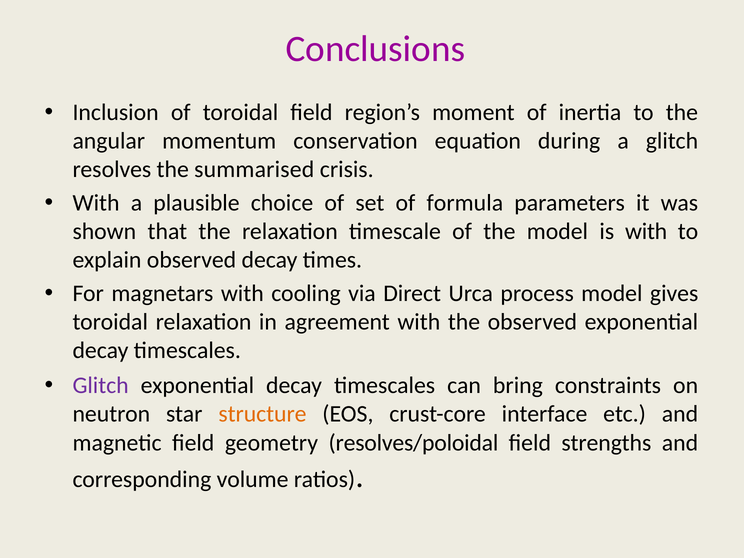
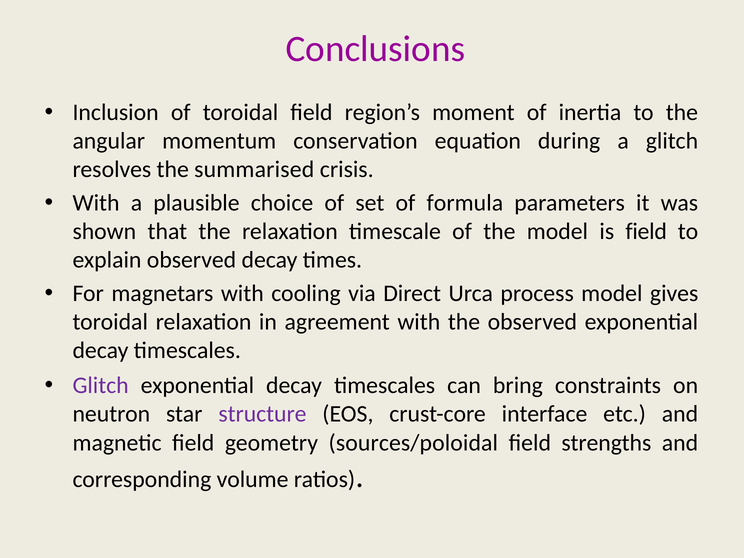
is with: with -> field (646, 232)
structure colour: orange -> purple (262, 414)
resolves/poloidal: resolves/poloidal -> sources/poloidal (413, 443)
